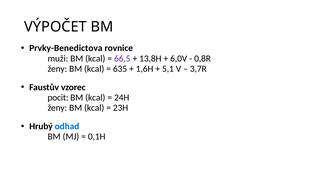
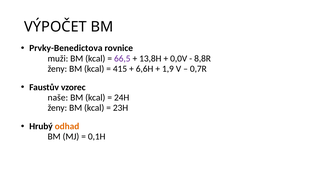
6,0V: 6,0V -> 0,0V (179, 58)
0,8R: 0,8R -> 8,8R (203, 58)
635: 635 -> 415 (120, 69)
1,6H: 1,6H -> 6,6H (145, 69)
5,1: 5,1 -> 1,9 (168, 69)
3,7R: 3,7R -> 0,7R (198, 69)
pocit: pocit -> naše (58, 97)
odhad colour: blue -> orange (67, 126)
